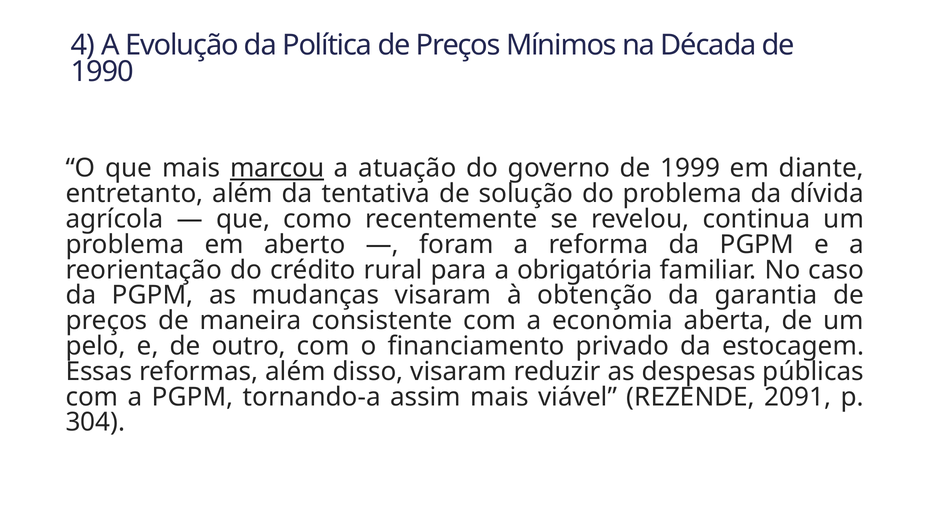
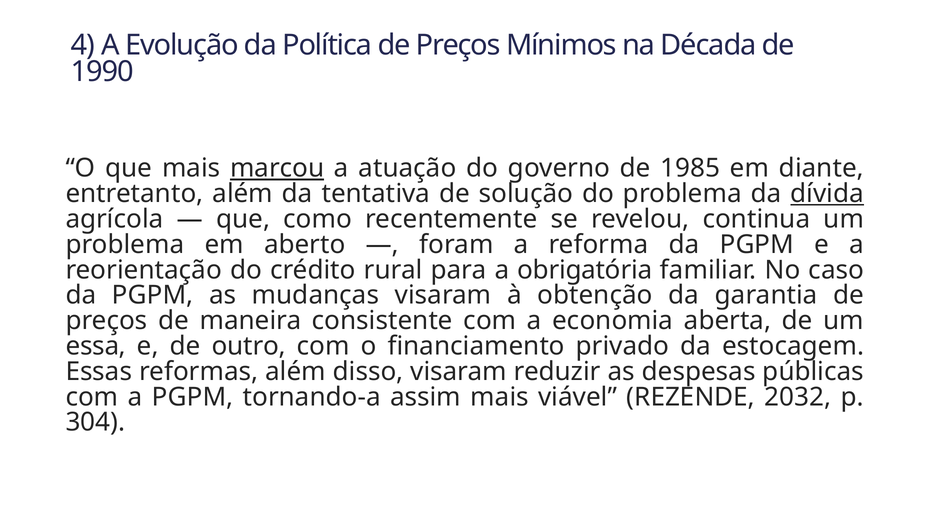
1999: 1999 -> 1985 (690, 168)
dívida underline: none -> present (827, 194)
pelo: pelo -> essa (96, 346)
2091: 2091 -> 2032 (798, 397)
